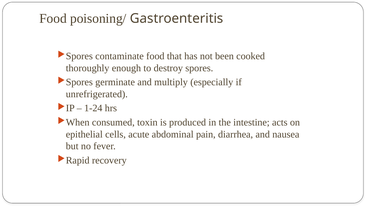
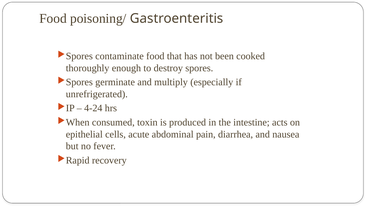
1-24: 1-24 -> 4-24 (93, 108)
